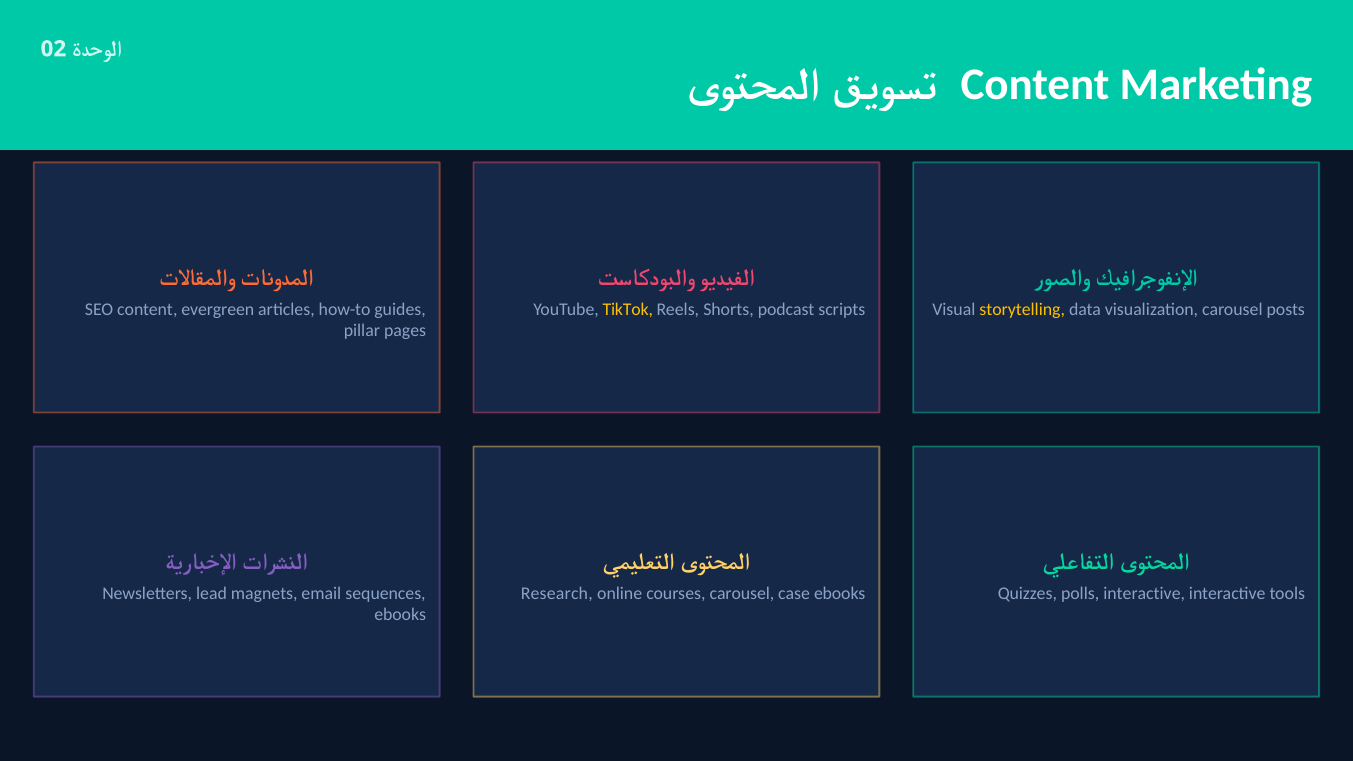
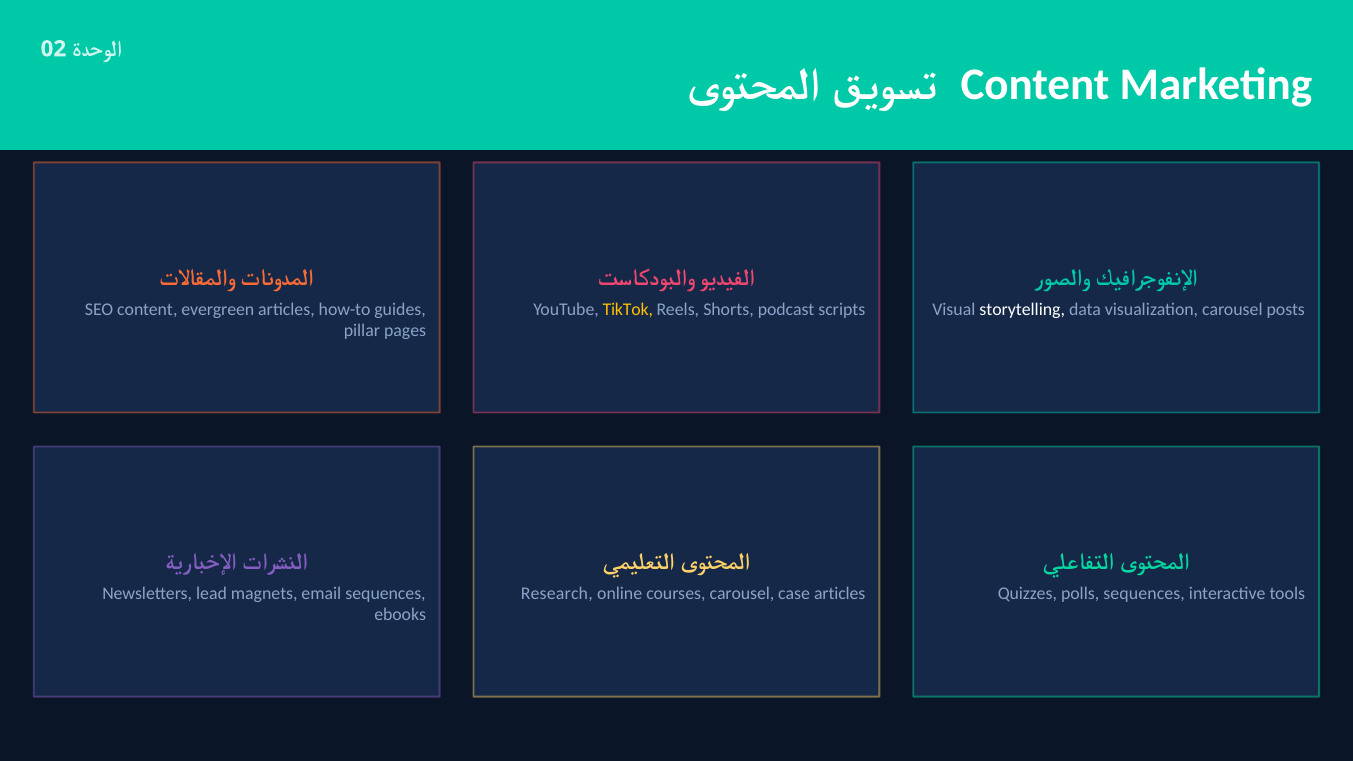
storytelling colour: yellow -> white (1022, 310)
case ebooks: ebooks -> articles (840, 594)
polls interactive: interactive -> sequences (1144, 594)
